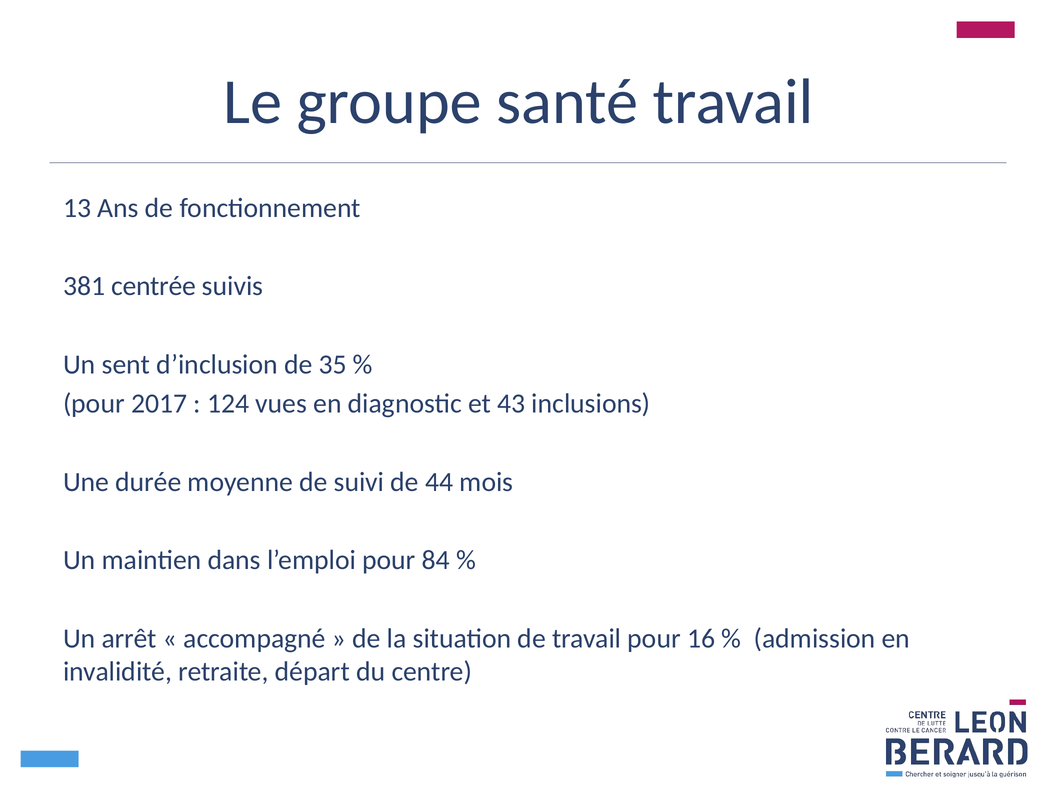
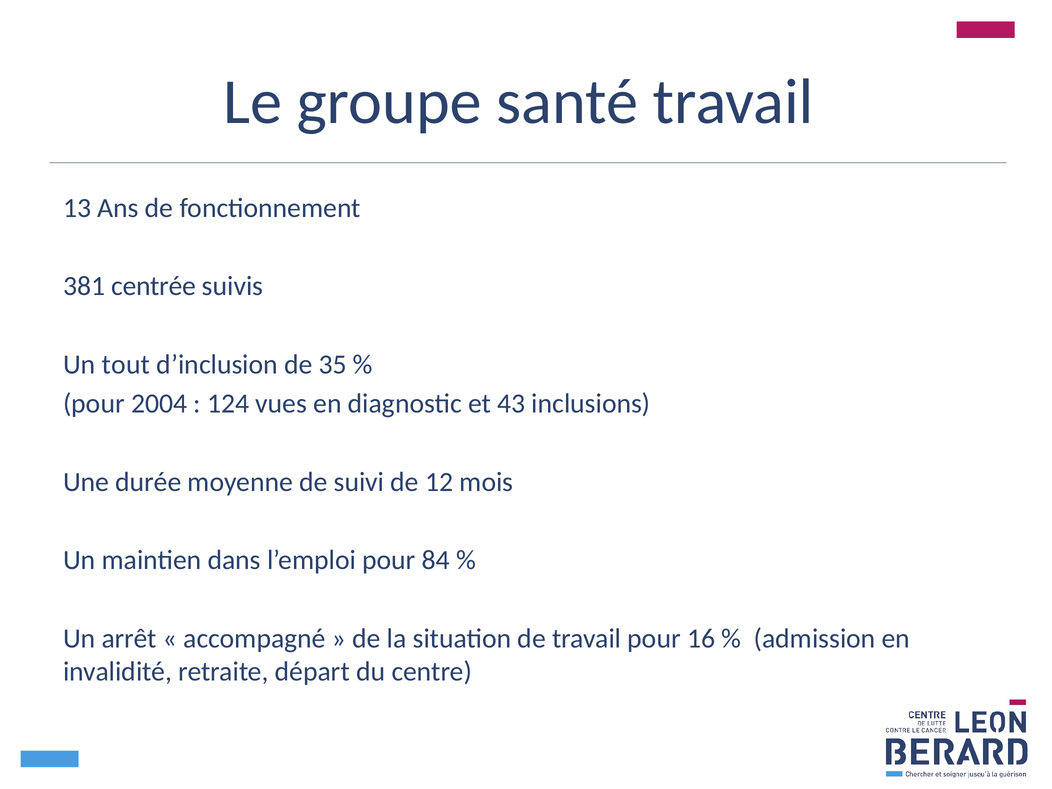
sent: sent -> tout (126, 365)
2017: 2017 -> 2004 (159, 404)
44: 44 -> 12 (439, 482)
